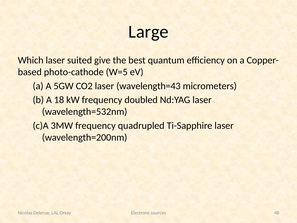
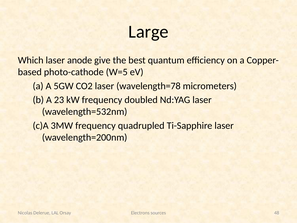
suited: suited -> anode (80, 60)
wavelength=43: wavelength=43 -> wavelength=78 (148, 86)
18: 18 -> 23 (59, 100)
